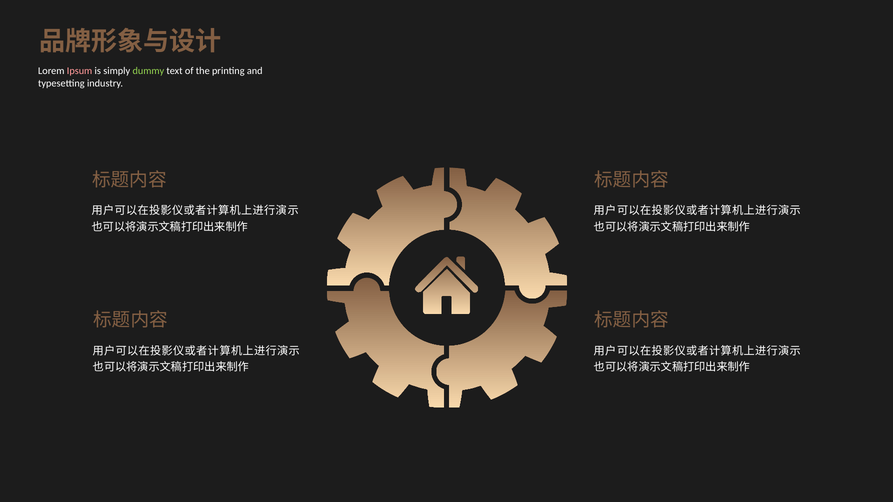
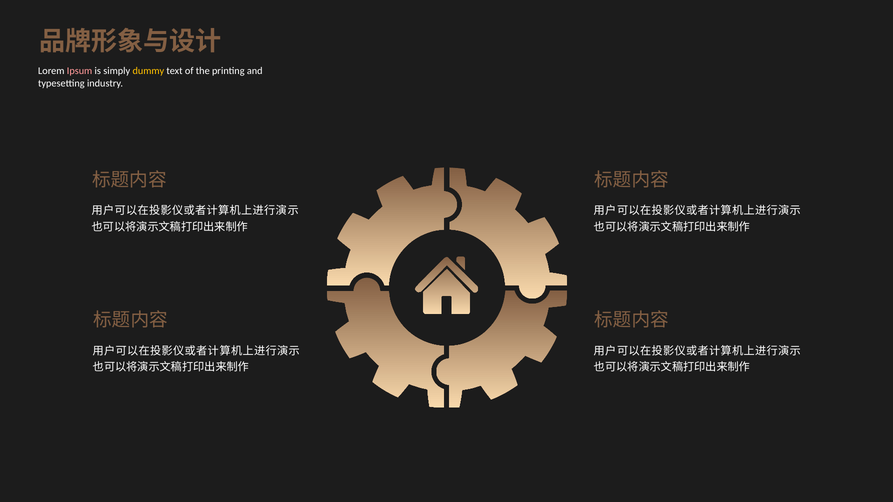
dummy colour: light green -> yellow (148, 71)
